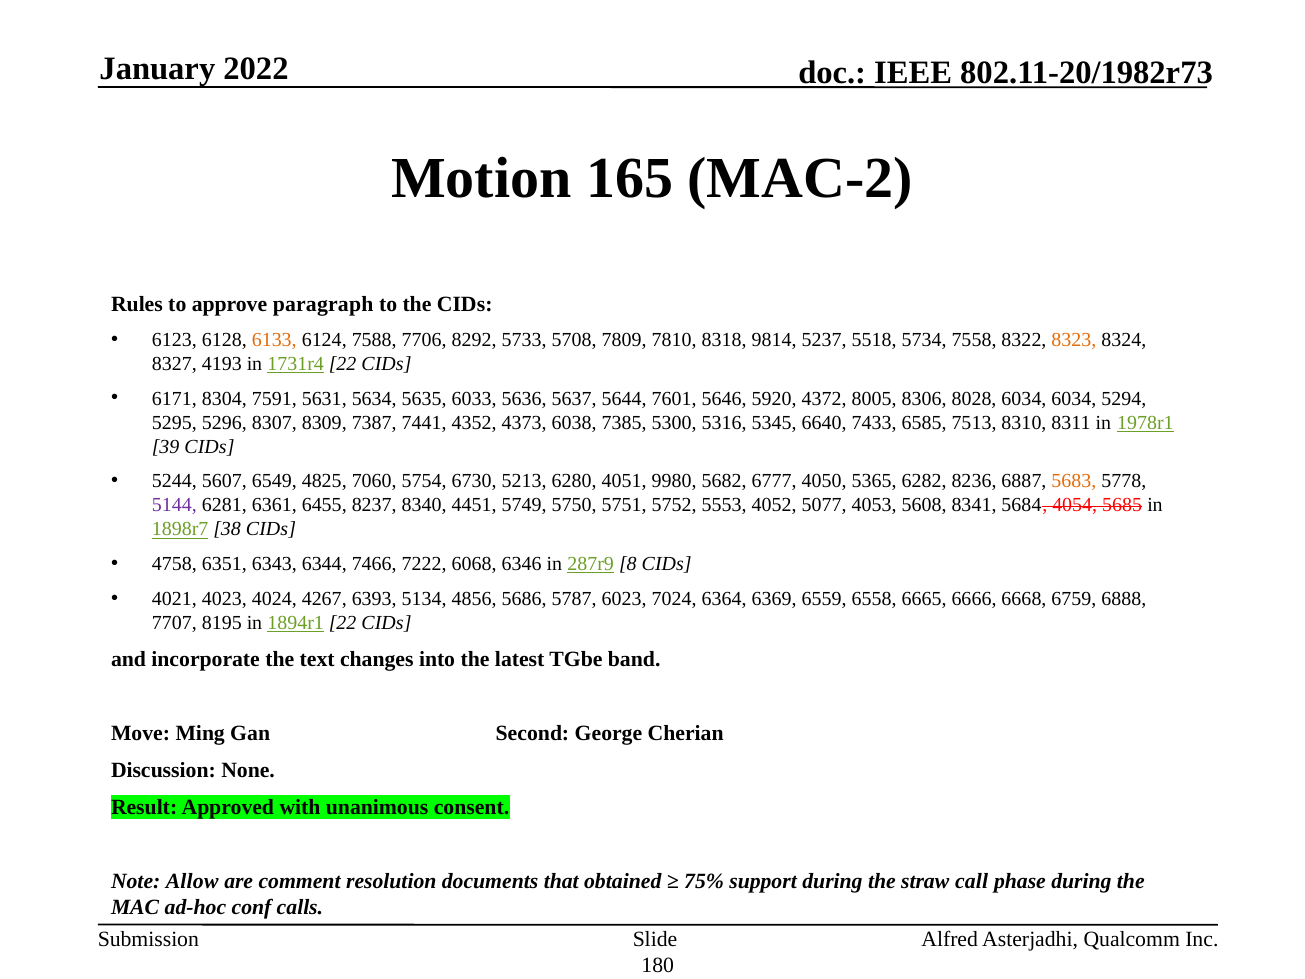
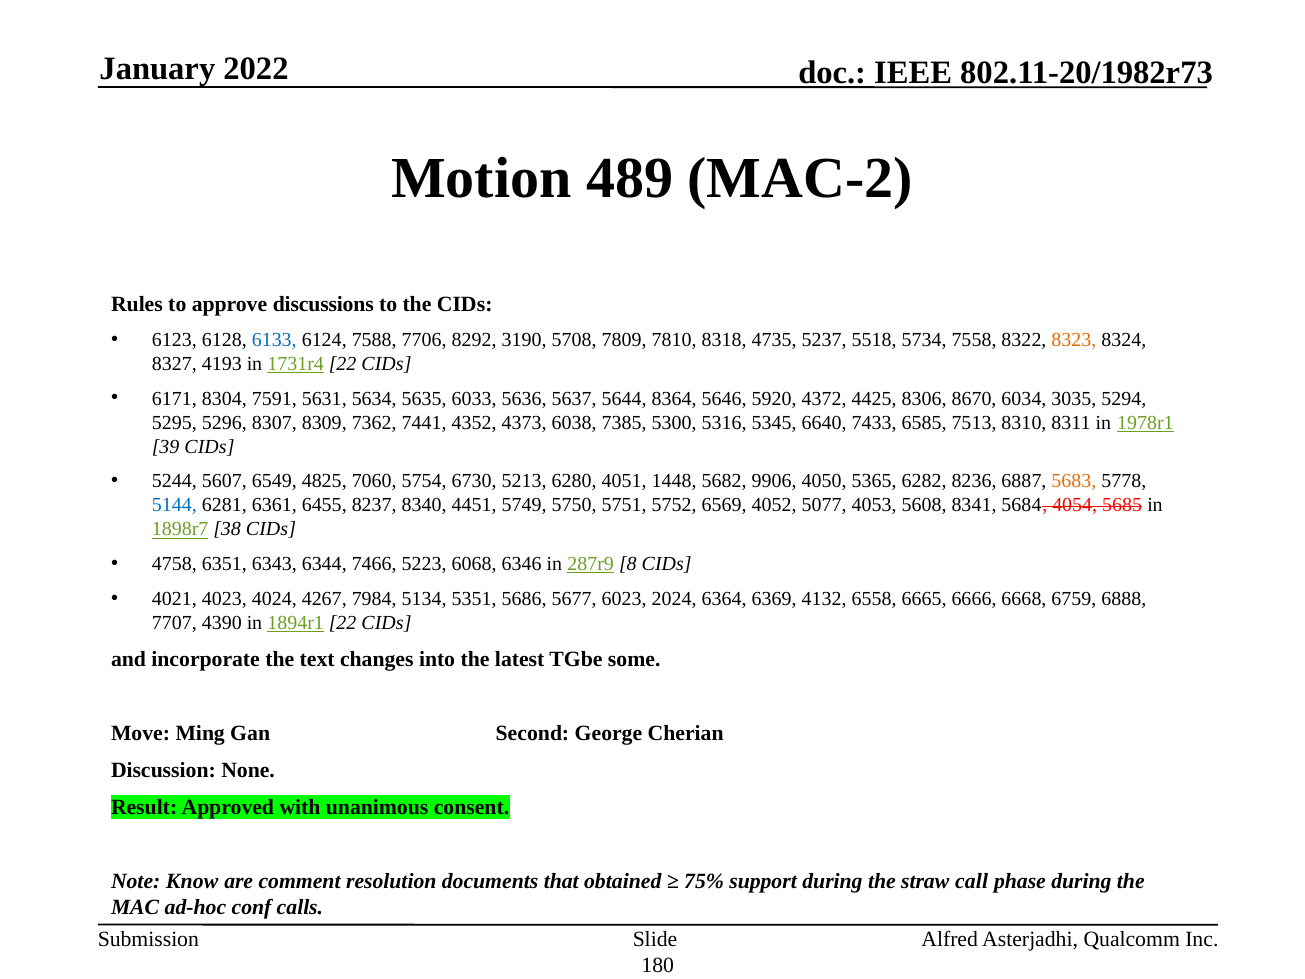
165: 165 -> 489 (630, 178)
paragraph: paragraph -> discussions (323, 304)
6133 colour: orange -> blue (274, 340)
5733: 5733 -> 3190 (524, 340)
9814: 9814 -> 4735 (774, 340)
7601: 7601 -> 8364 (674, 398)
8005: 8005 -> 4425 (874, 398)
8028: 8028 -> 8670 (974, 398)
6034 6034: 6034 -> 3035 (1074, 398)
7387: 7387 -> 7362 (374, 422)
9980: 9980 -> 1448 (674, 481)
6777: 6777 -> 9906 (774, 481)
5144 colour: purple -> blue (174, 505)
5553: 5553 -> 6569 (724, 505)
7222: 7222 -> 5223 (424, 564)
6393: 6393 -> 7984 (374, 599)
4856: 4856 -> 5351 (474, 599)
5787: 5787 -> 5677 (574, 599)
7024: 7024 -> 2024 (674, 599)
6559: 6559 -> 4132 (824, 599)
8195: 8195 -> 4390 (222, 623)
band: band -> some (634, 659)
Allow: Allow -> Know (192, 881)
